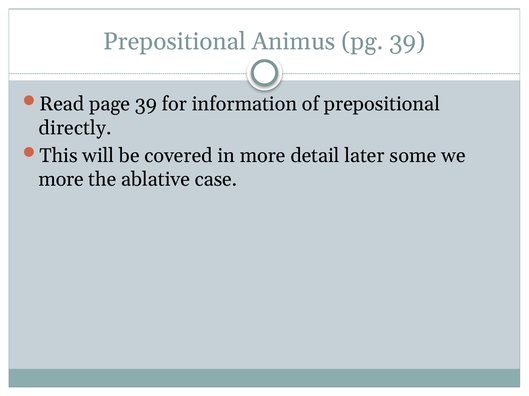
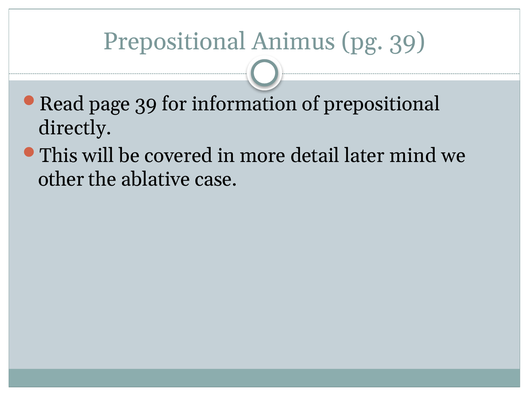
some: some -> mind (413, 156)
more: more -> other (61, 180)
